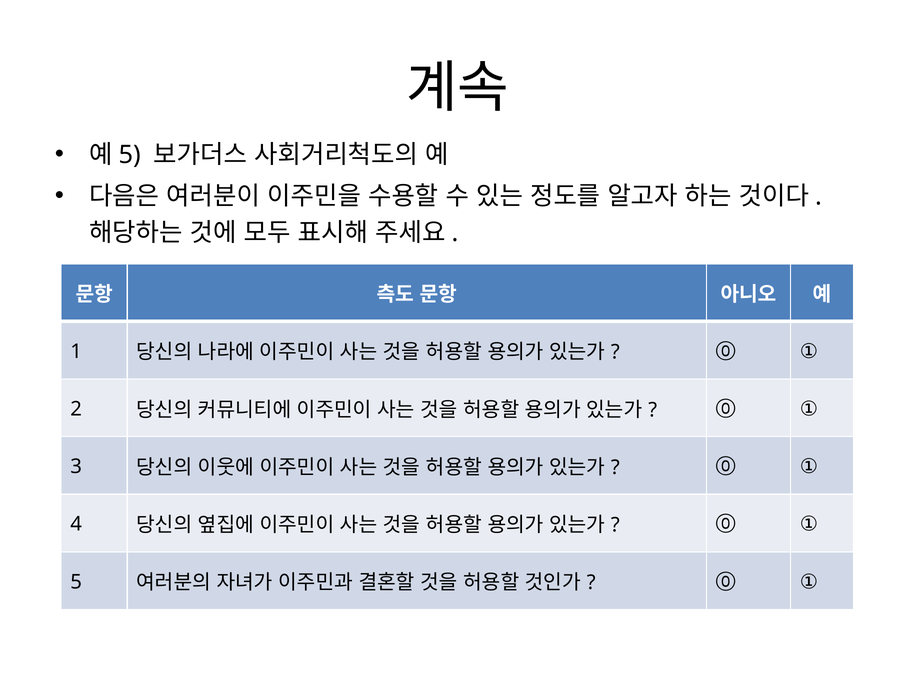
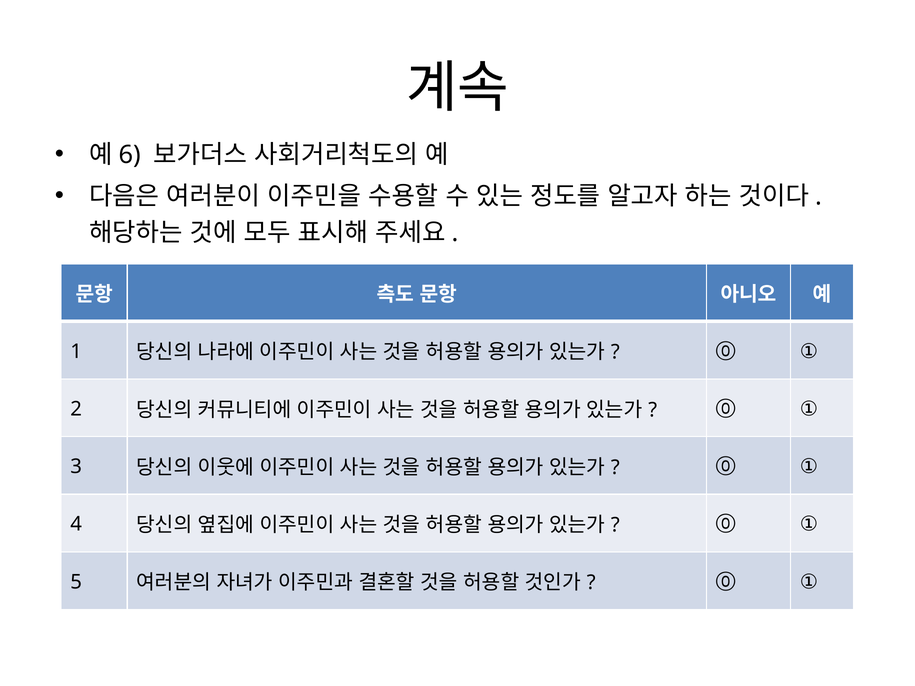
5: 5 -> 6 (130, 155)
